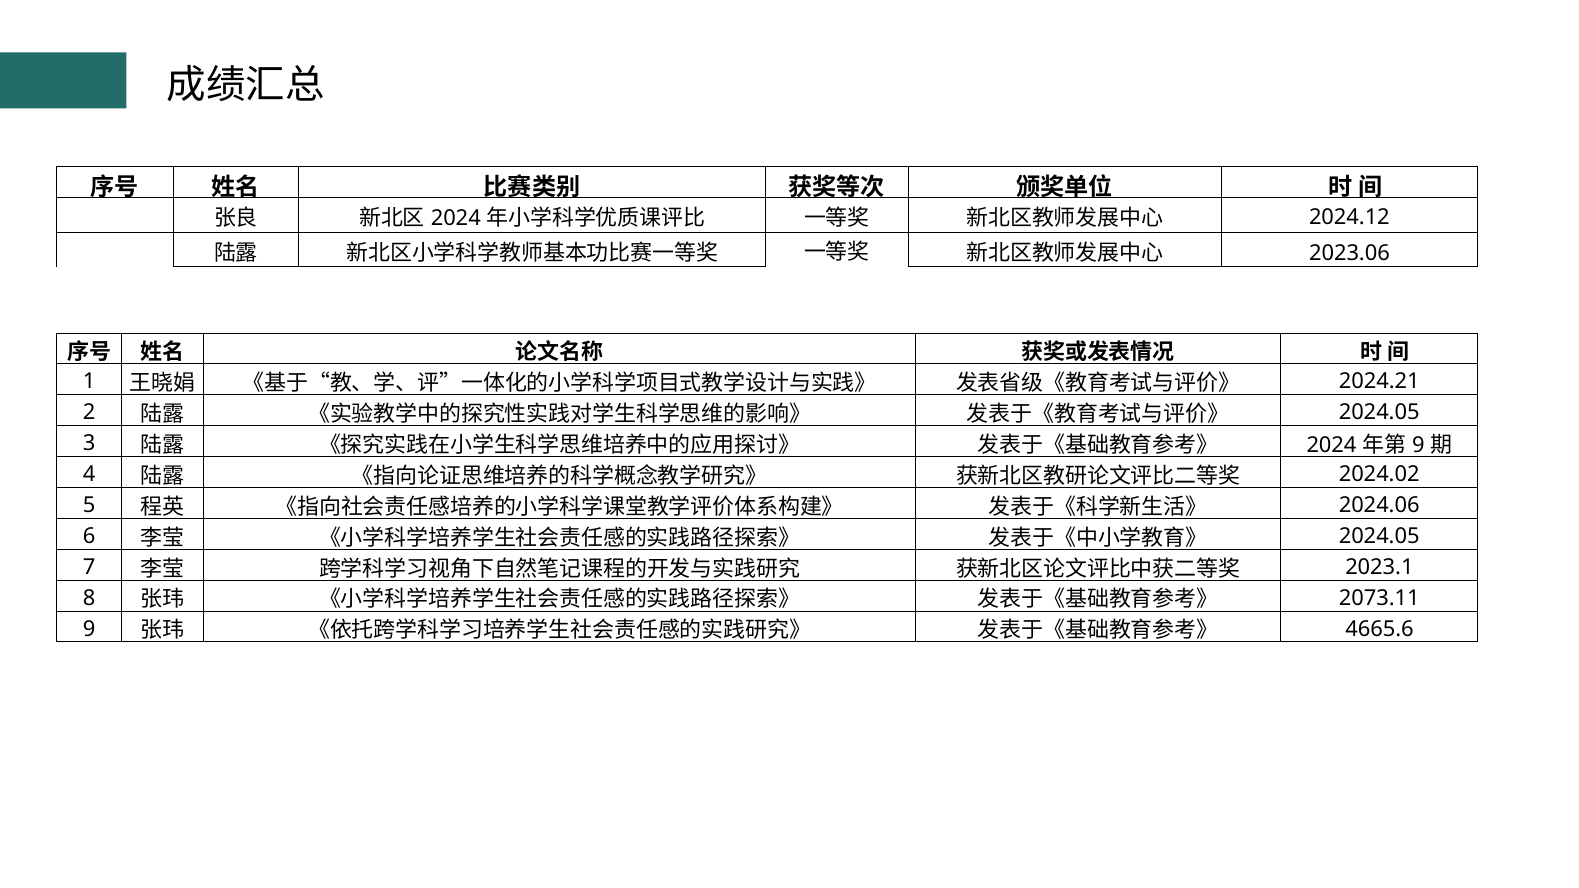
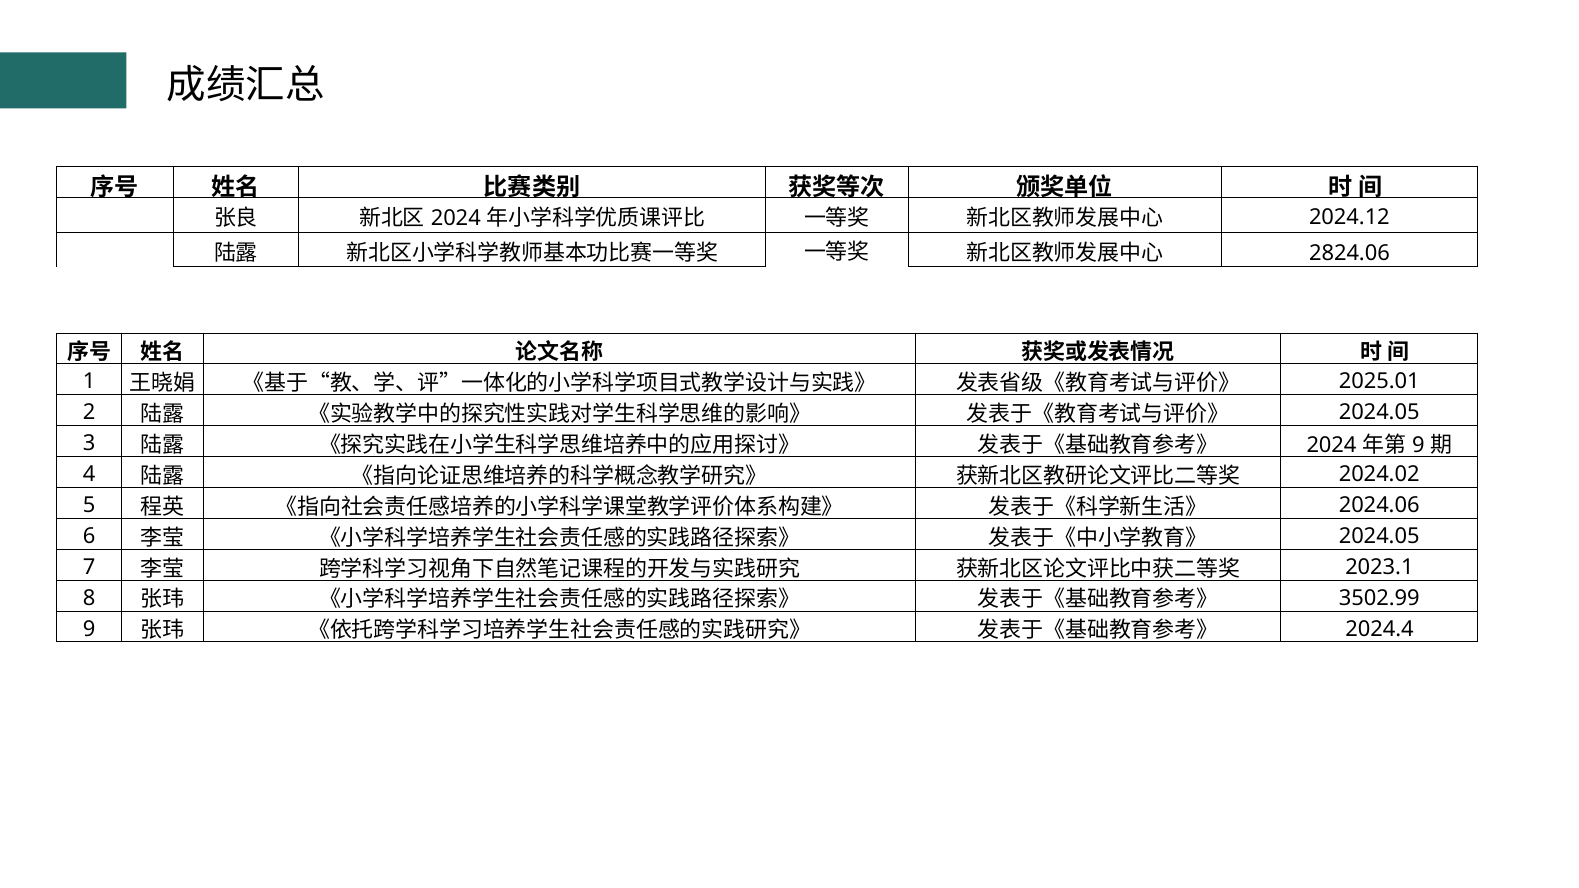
2023.06: 2023.06 -> 2824.06 (1349, 253)
2024.21: 2024.21 -> 2025.01 (1379, 382)
2073.11: 2073.11 -> 3502.99 (1379, 598)
4665.6: 4665.6 -> 2024.4 (1379, 629)
